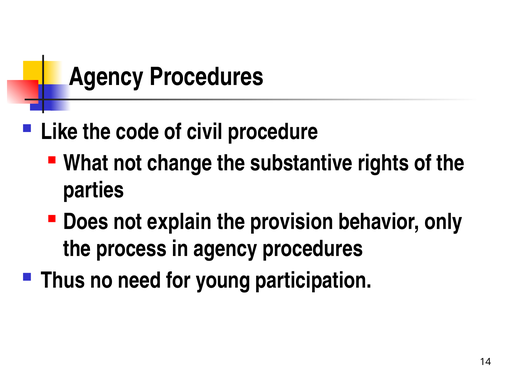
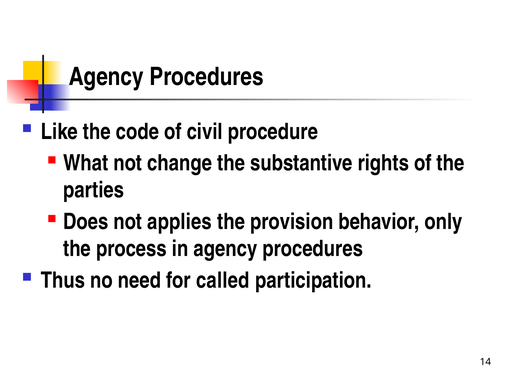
explain: explain -> applies (180, 222)
young: young -> called (223, 280)
